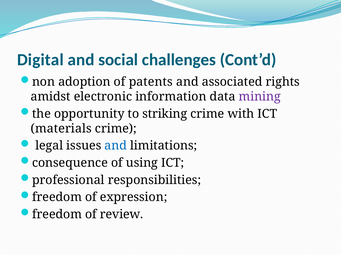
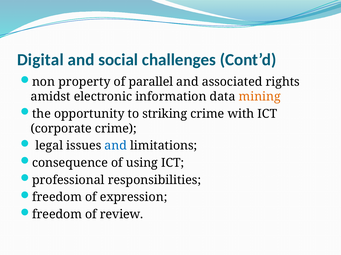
adoption: adoption -> property (84, 82)
patents: patents -> parallel (151, 82)
mining colour: purple -> orange (260, 97)
materials: materials -> corporate (61, 129)
